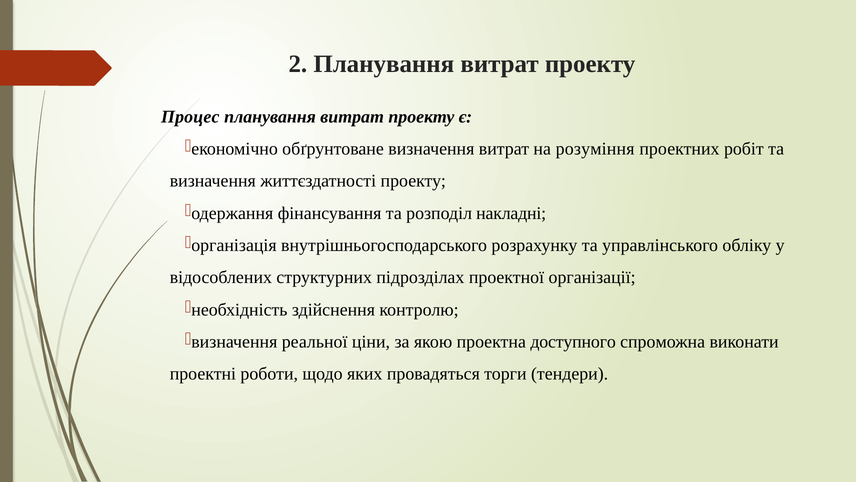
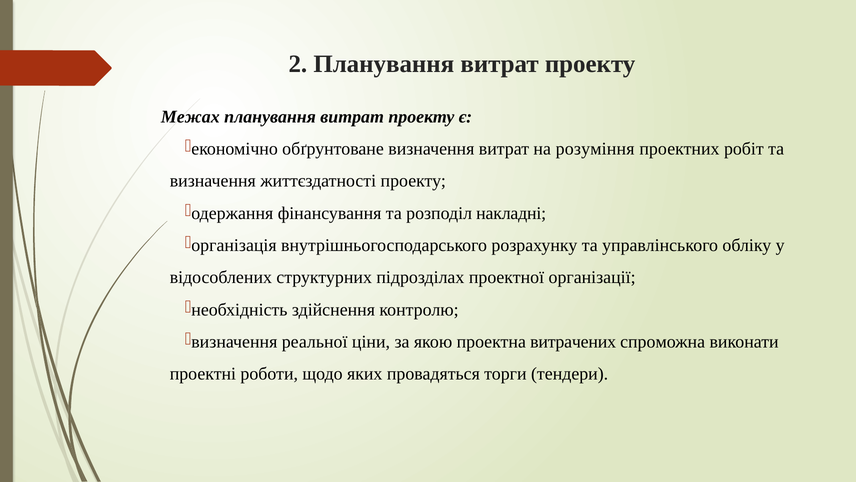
Процес: Процес -> Межах (190, 117)
доступного: доступного -> витрачених (573, 341)
